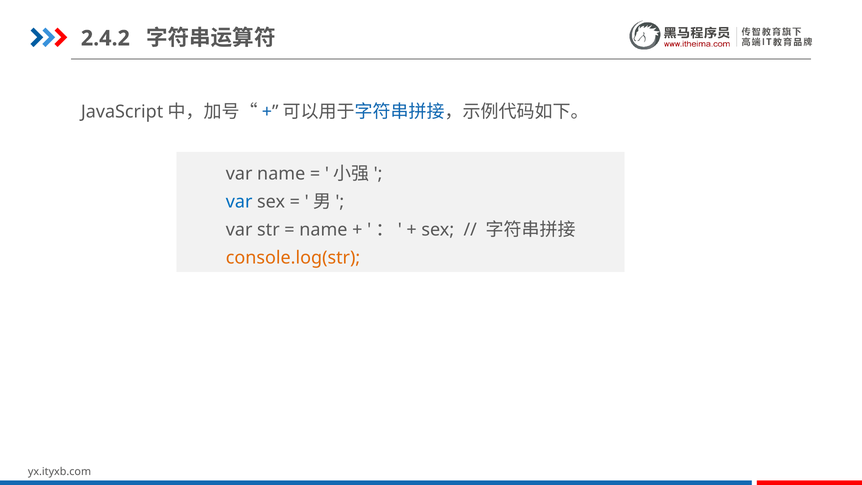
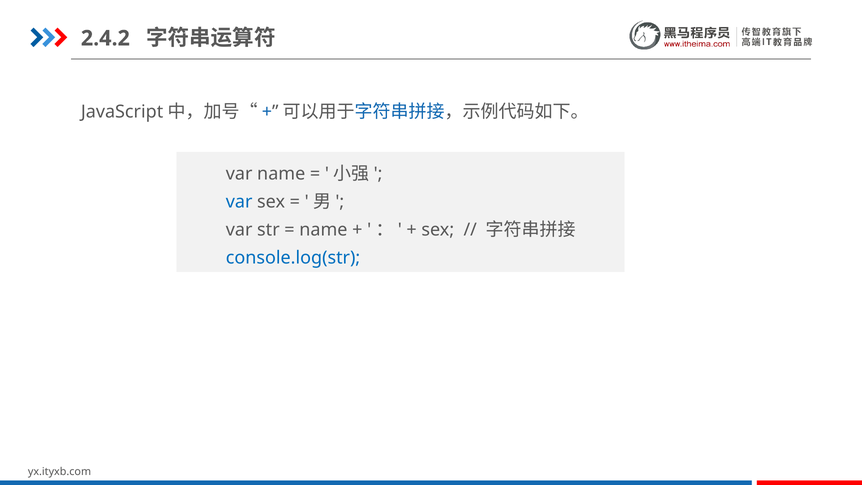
console.log(str colour: orange -> blue (293, 258)
